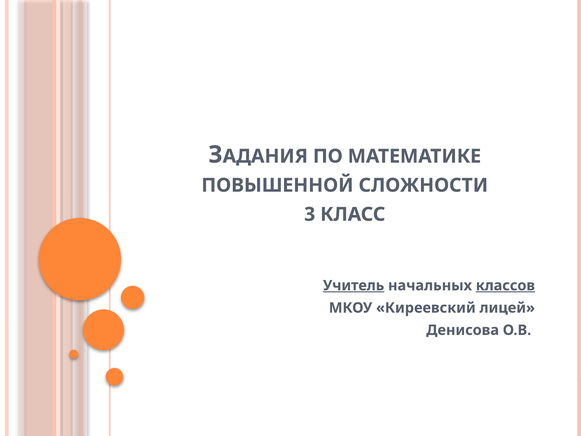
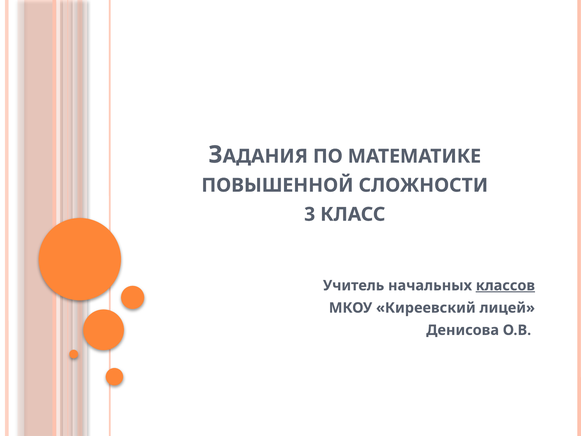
Учитель underline: present -> none (354, 285)
